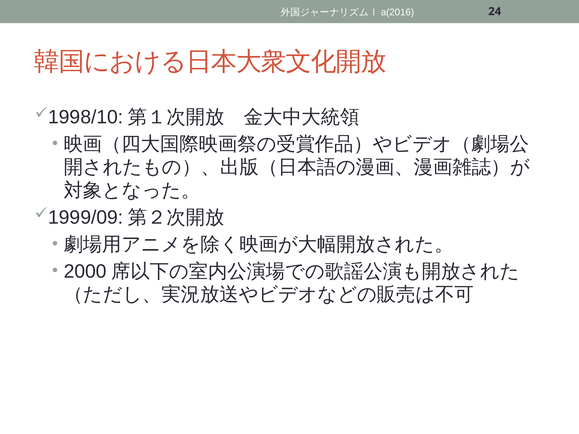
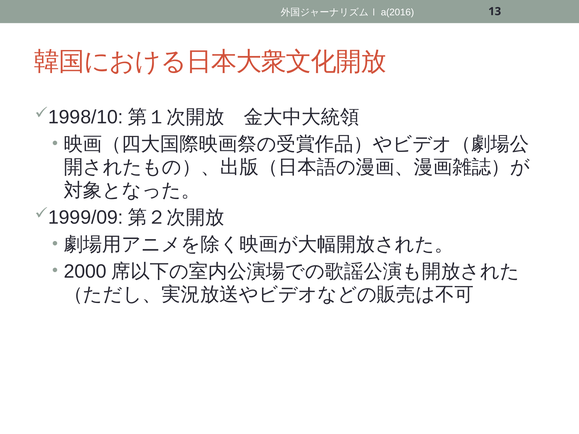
24: 24 -> 13 (495, 11)
